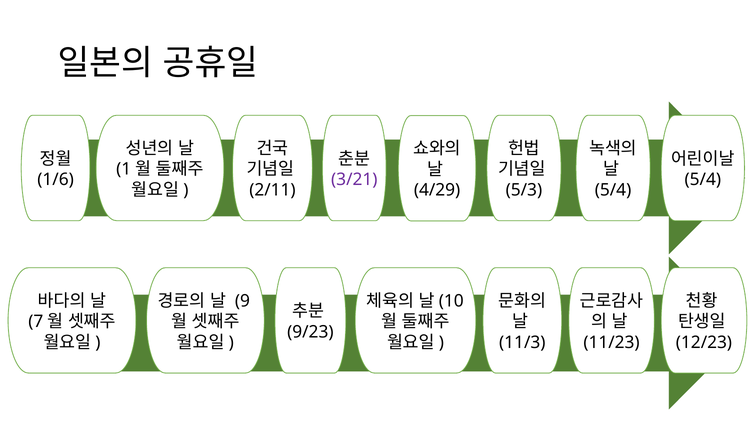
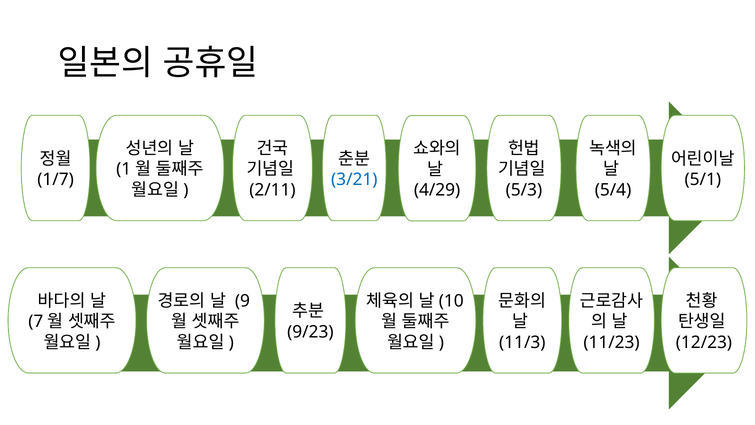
1/6: 1/6 -> 1/7 (56, 179)
3/21 colour: purple -> blue (354, 179)
5/4: 5/4 -> 5/1 (703, 179)
